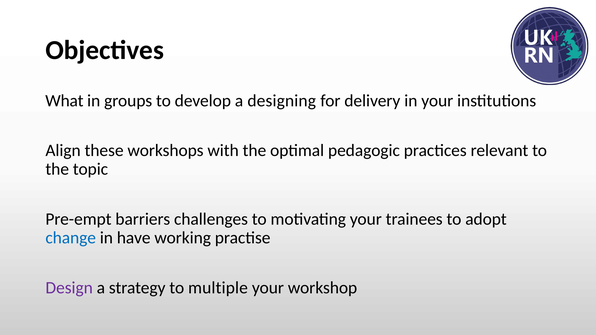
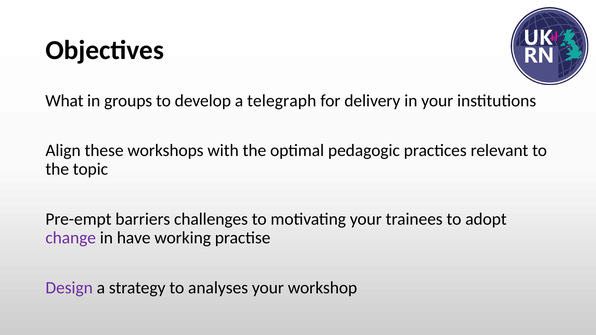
designing: designing -> telegraph (282, 101)
change colour: blue -> purple (71, 238)
multiple: multiple -> analyses (218, 288)
